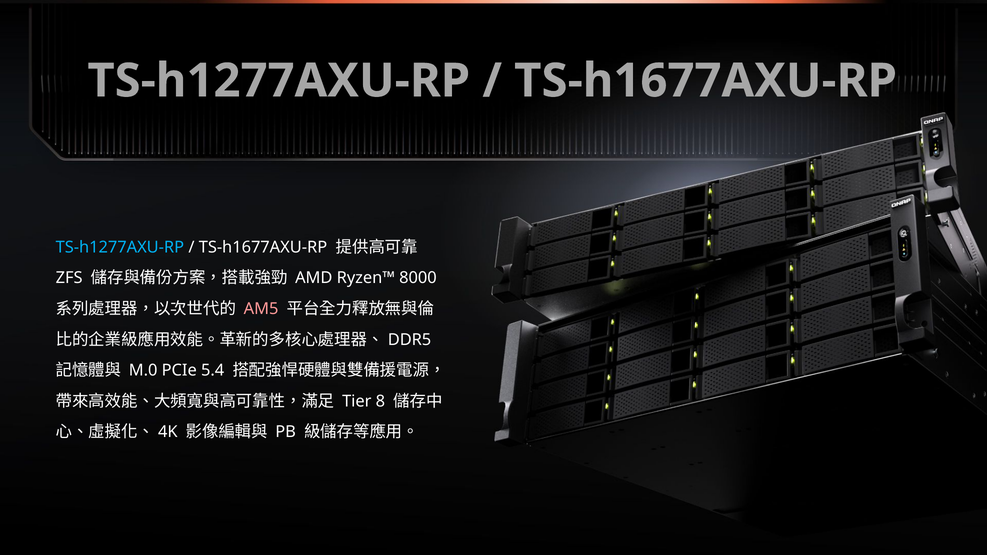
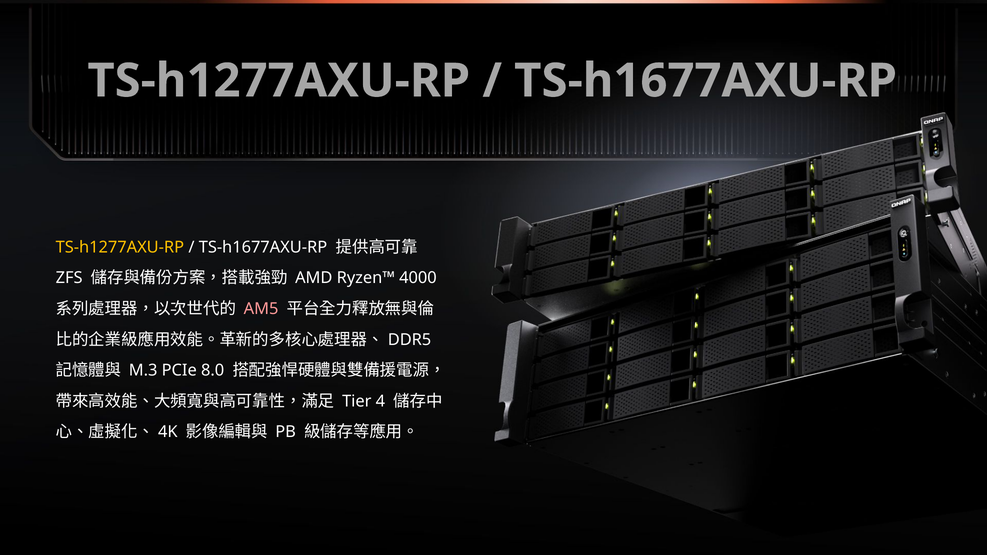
TS-h1277AXU-RP colour: light blue -> yellow (120, 247)
8000: 8000 -> 4000 (418, 278)
M.0: M.0 -> M.3 (143, 371)
5.4: 5.4 -> 8.0 (213, 371)
8: 8 -> 4 (380, 401)
